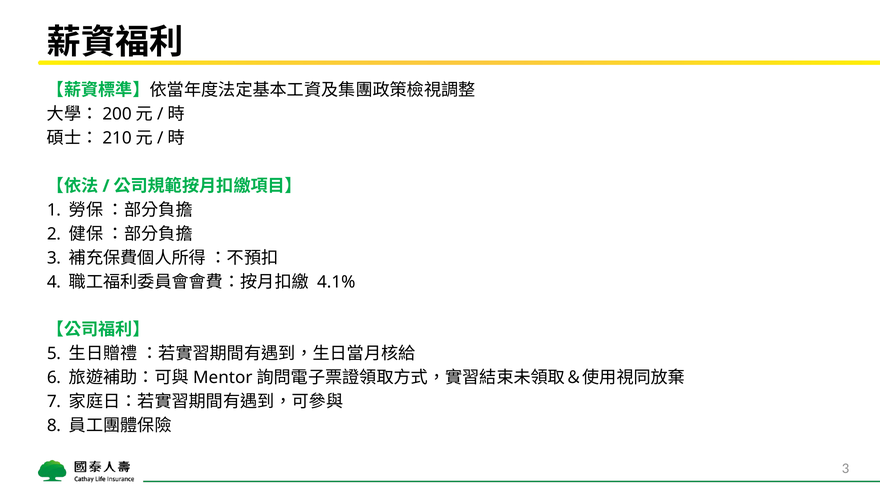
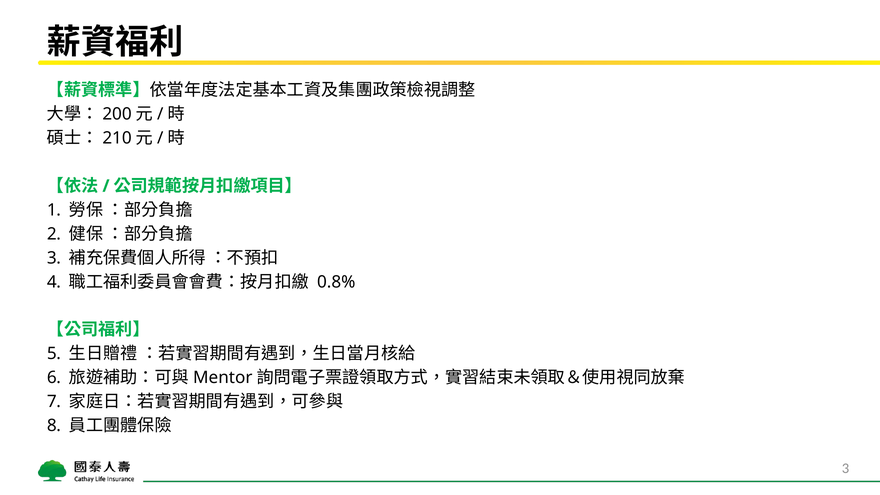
4.1%: 4.1% -> 0.8% (336, 282)
